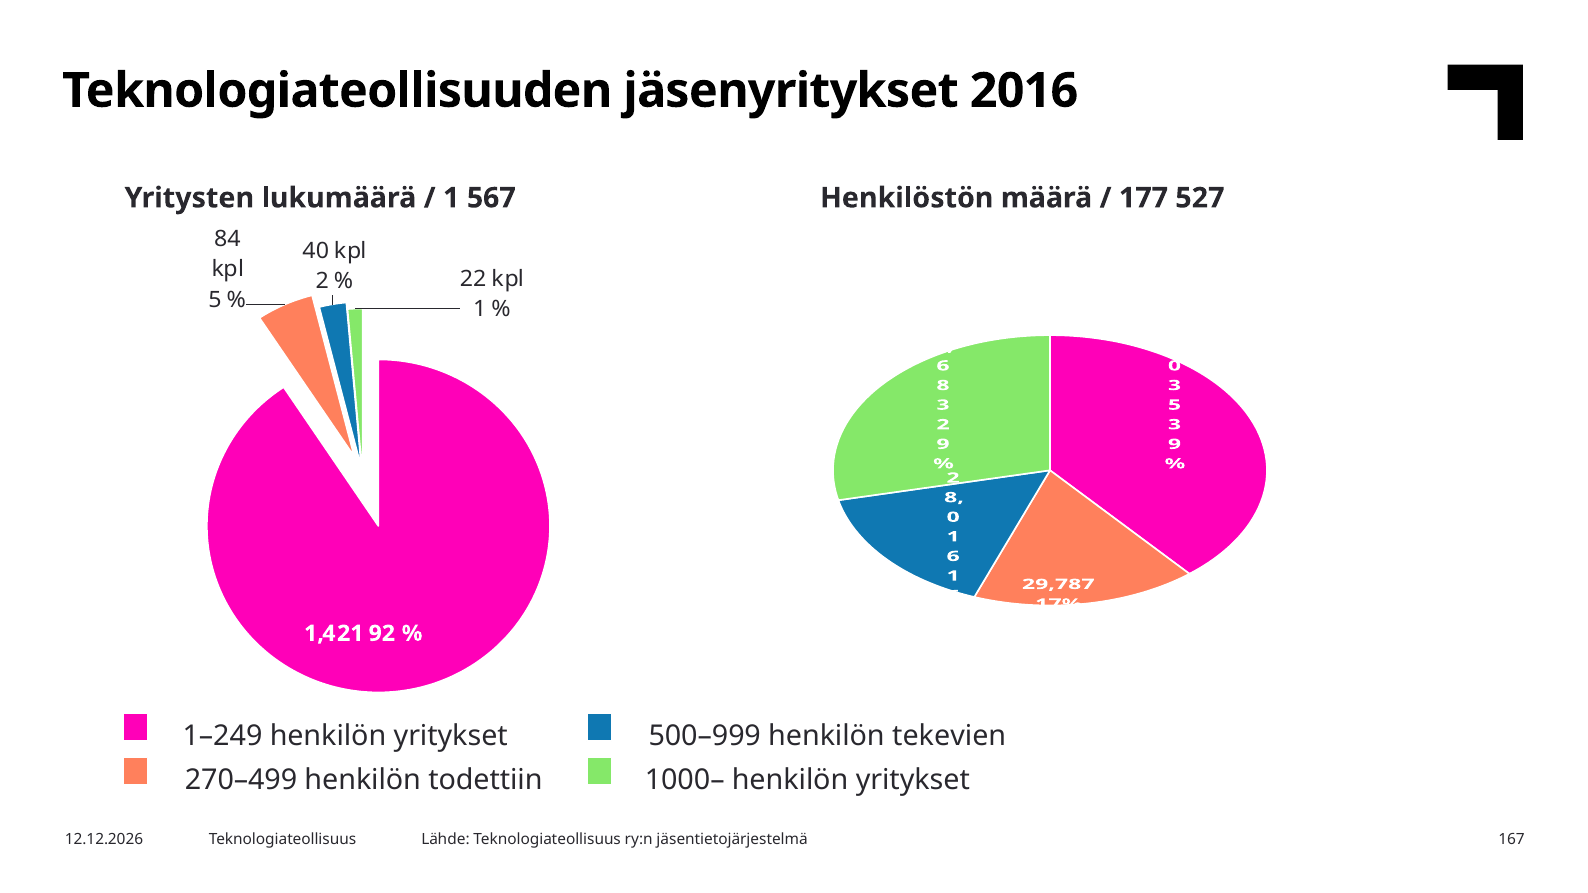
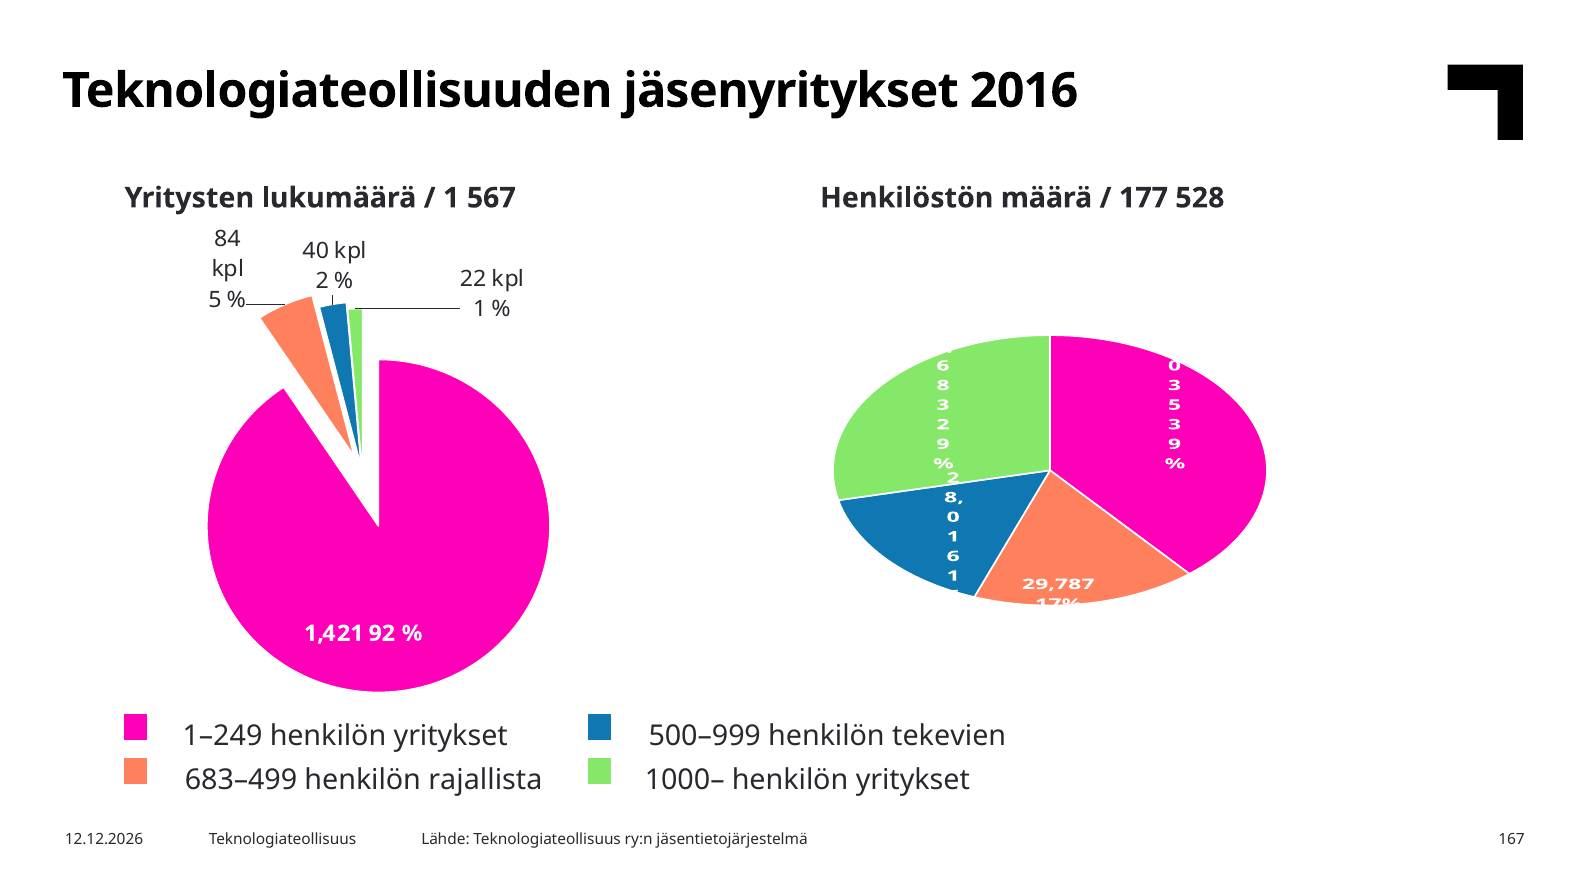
527: 527 -> 528 (1200, 198)
270–499: 270–499 -> 683–499 (241, 781)
todettiin: todettiin -> rajallista (485, 781)
